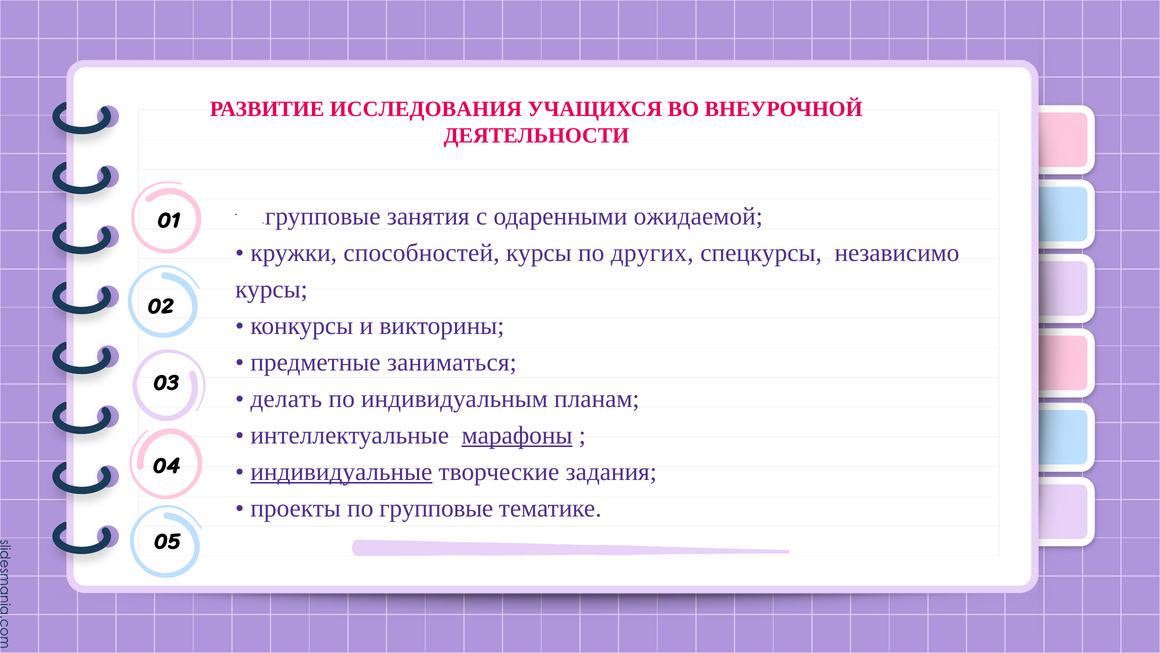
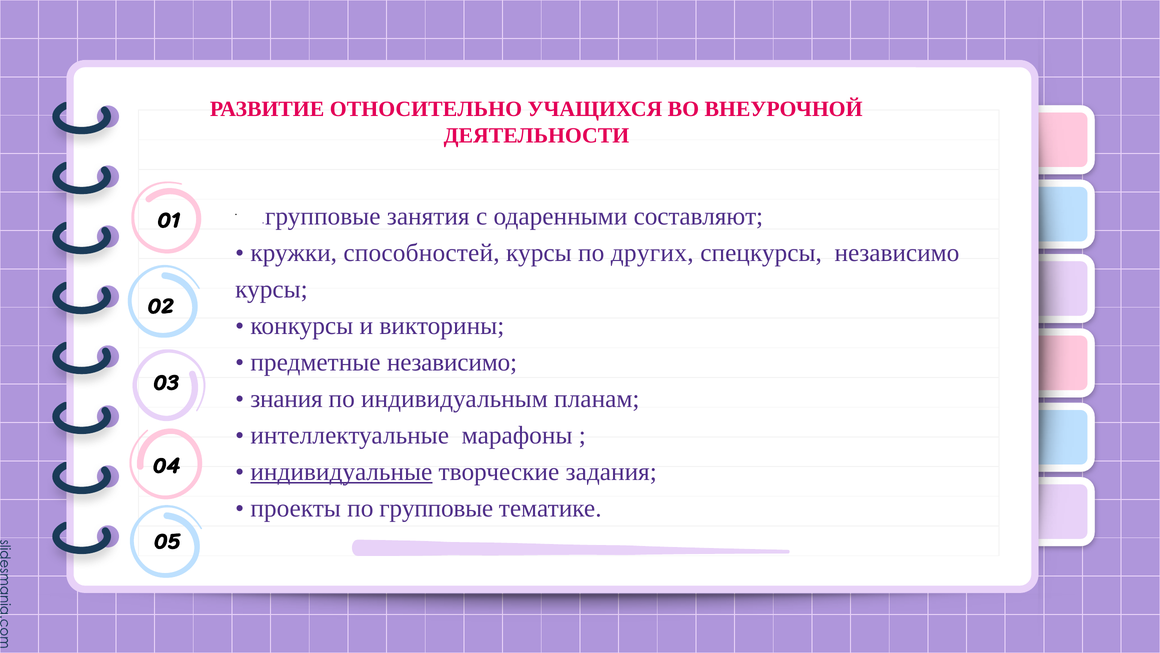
ИССЛЕДОВАНИЯ: ИССЛЕДОВАНИЯ -> ОТНОСИТЕЛЬНО (426, 109)
ожидаемой: ожидаемой -> составляют (698, 216)
предметные заниматься: заниматься -> независимо (452, 362)
делать: делать -> знания (286, 399)
марафоны underline: present -> none (517, 435)
